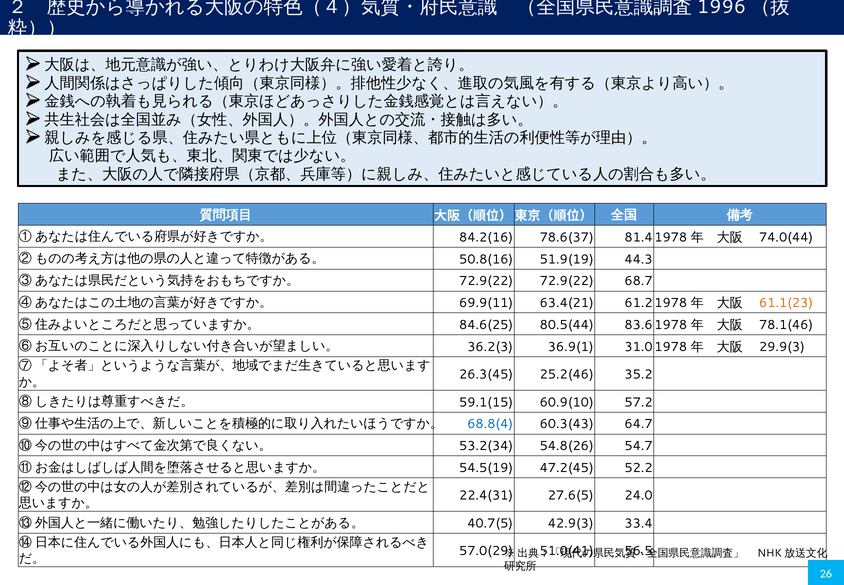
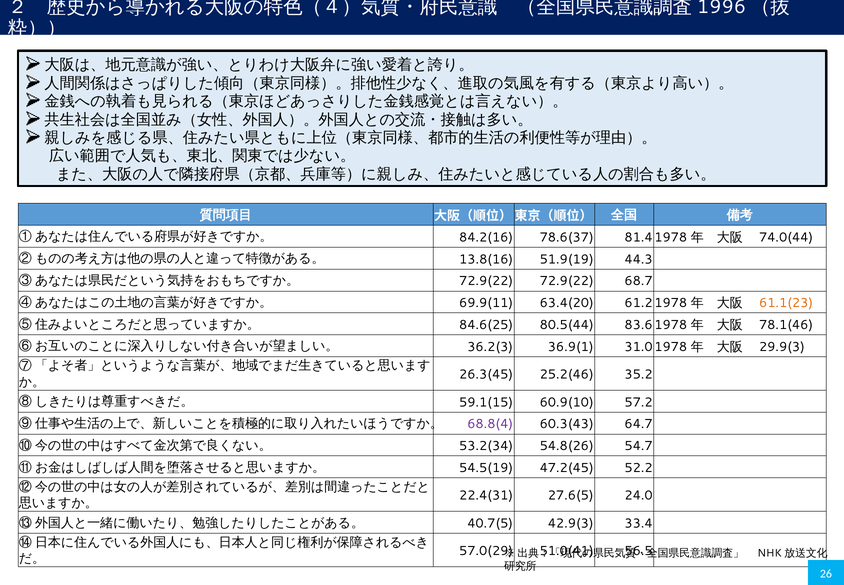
50.8(16: 50.8(16 -> 13.8(16 (486, 259)
63.4(21: 63.4(21 -> 63.4(20 (567, 303)
68.8(4 colour: blue -> purple (490, 424)
